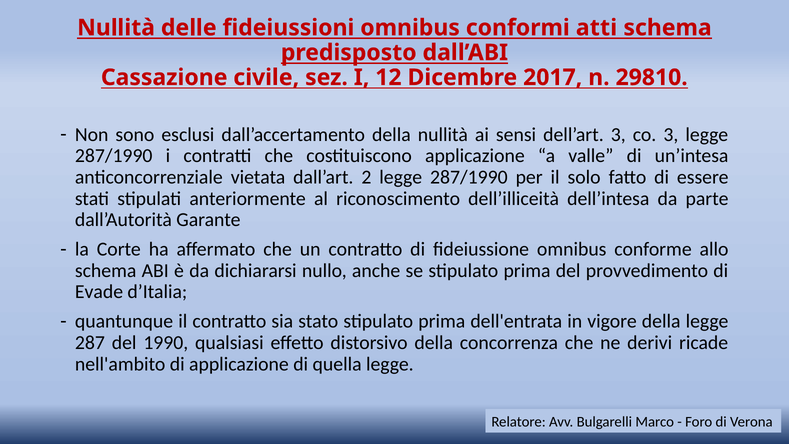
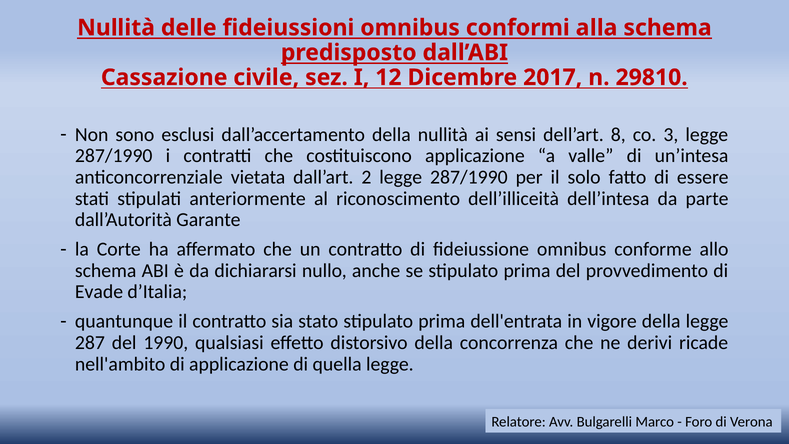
atti: atti -> alla (597, 28)
dell’art 3: 3 -> 8 (618, 135)
